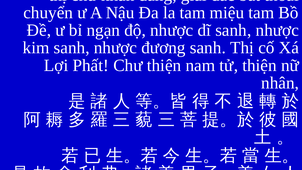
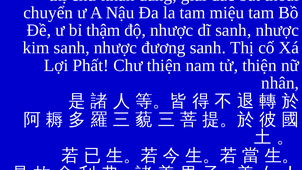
ngạn: ngạn -> thậm (103, 30)
